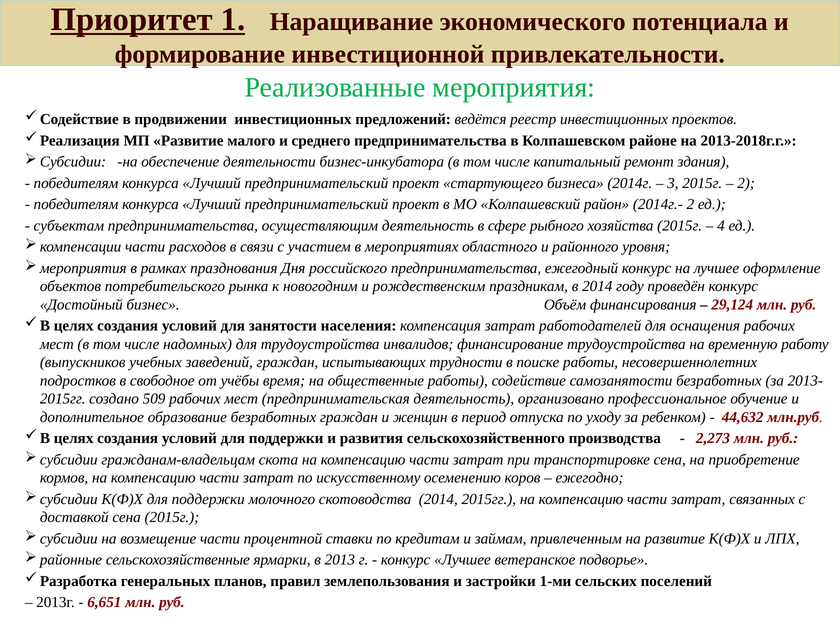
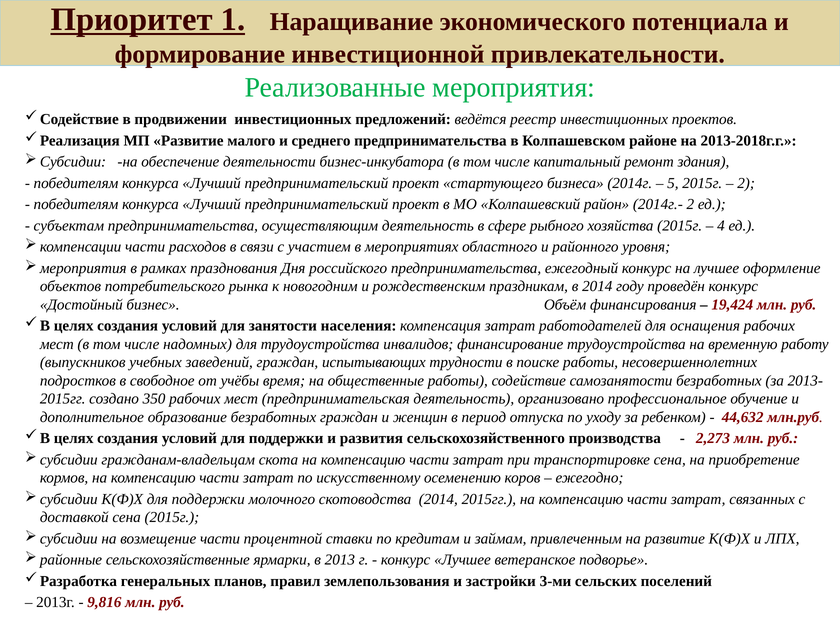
3: 3 -> 5 (673, 183)
29,124: 29,124 -> 19,424 (732, 305)
509: 509 -> 350 (154, 399)
1-ми: 1-ми -> 3-ми (556, 581)
6,651: 6,651 -> 9,816 (104, 602)
